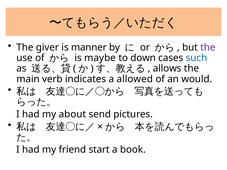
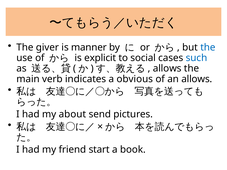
the colour: purple -> blue (208, 47)
maybe: maybe -> explicit (100, 58)
down: down -> social (143, 58)
allowed: allowed -> obvious (135, 79)
an would: would -> allows (197, 79)
